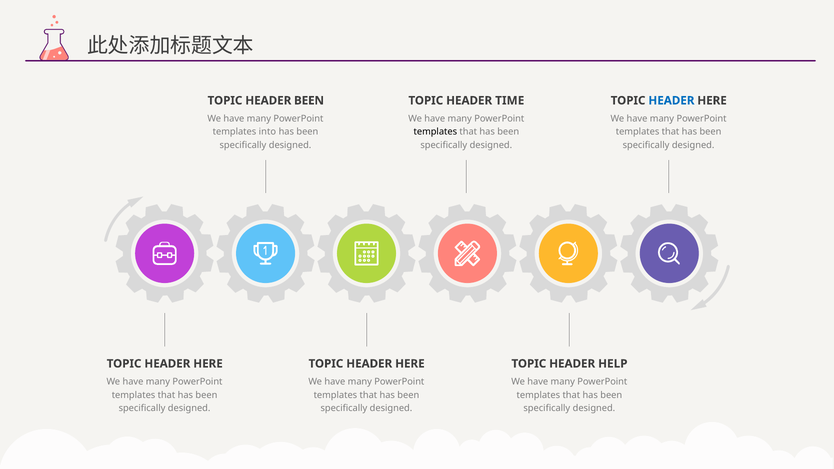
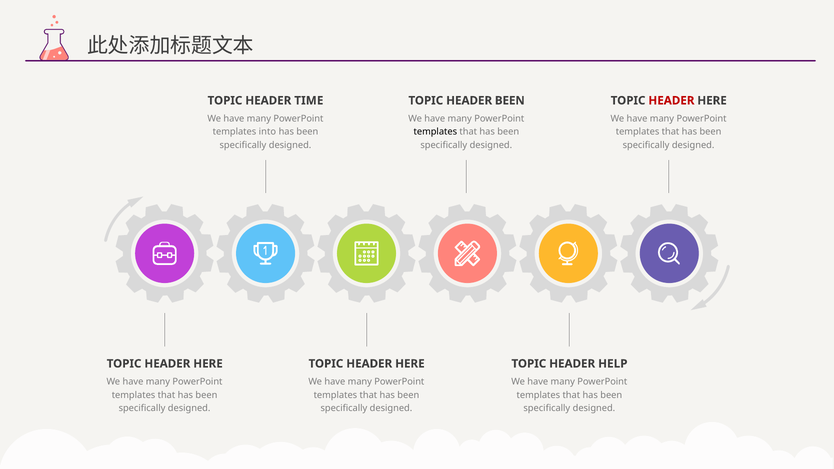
HEADER BEEN: BEEN -> TIME (309, 101)
HEADER TIME: TIME -> BEEN (510, 101)
HEADER colour: blue -> red (671, 101)
